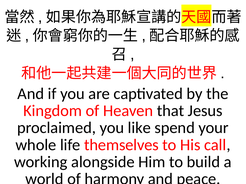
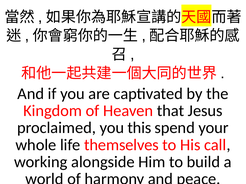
like: like -> this (139, 128)
